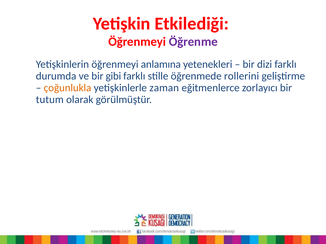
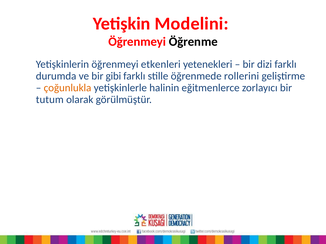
Etkilediği: Etkilediği -> Modelini (192, 24)
Öğrenme colour: purple -> black (193, 42)
anlamına: anlamına -> etkenleri (161, 64)
zaman: zaman -> halinin (164, 88)
